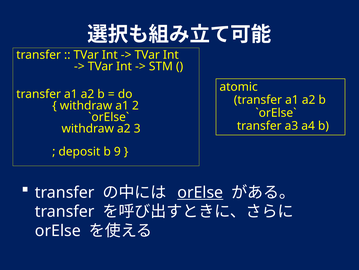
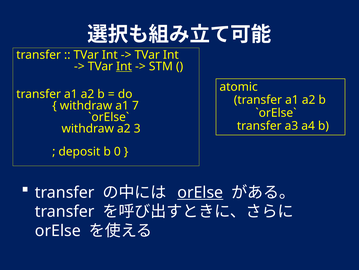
Int underline: none -> present (124, 66)
2: 2 -> 7 (135, 105)
9: 9 -> 0 (117, 151)
